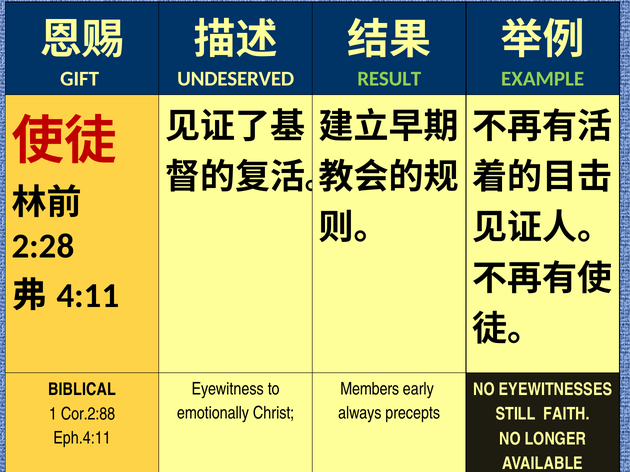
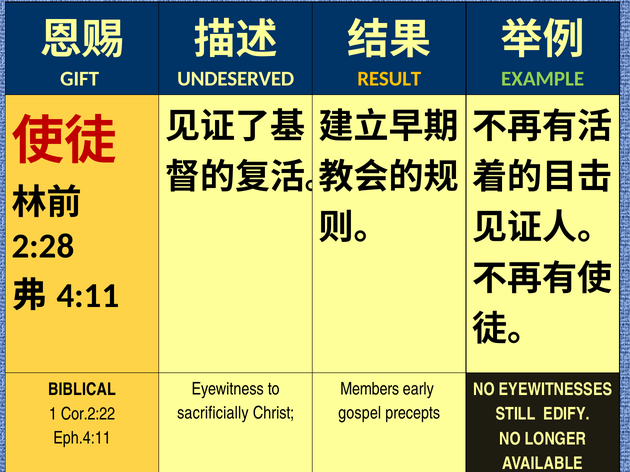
RESULT colour: light green -> yellow (389, 79)
emotionally: emotionally -> sacrificially (213, 414)
always: always -> gospel (360, 414)
Cor.2:88: Cor.2:88 -> Cor.2:22 (88, 414)
FAITH: FAITH -> EDIFY (567, 415)
